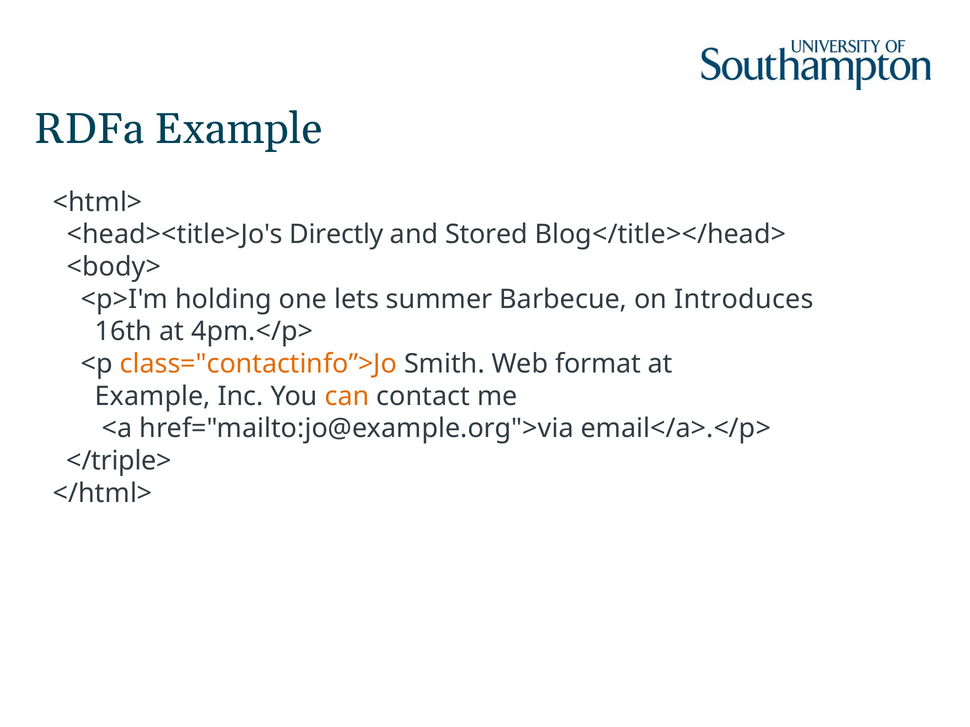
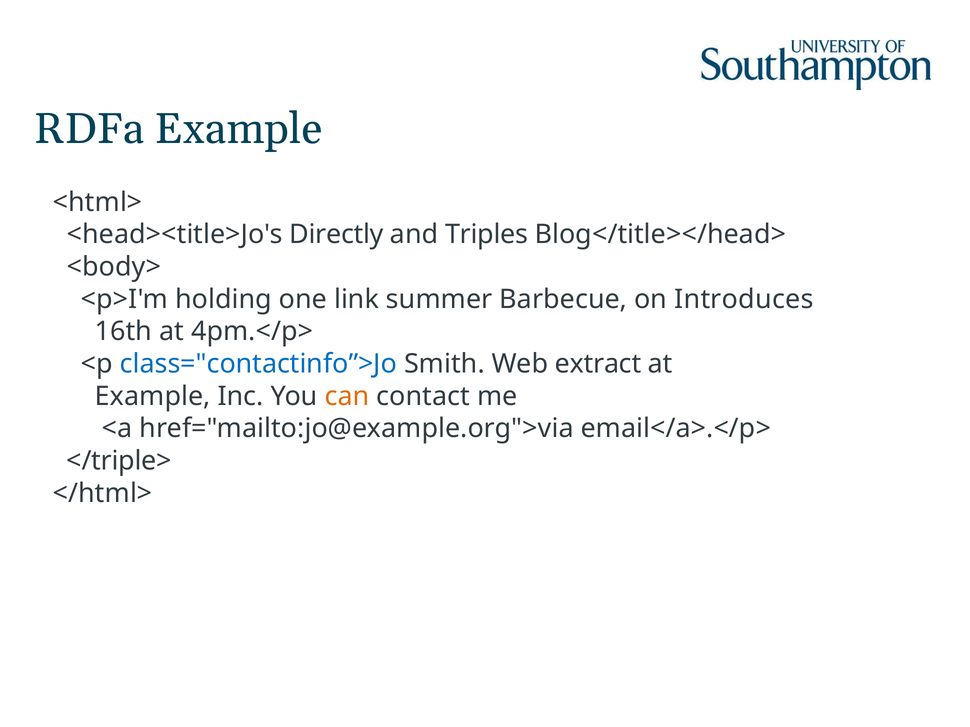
Stored: Stored -> Triples (487, 235)
lets: lets -> link (357, 299)
class="contactinfo”>Jo colour: orange -> blue (259, 364)
format: format -> extract (598, 364)
